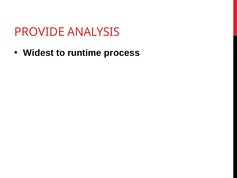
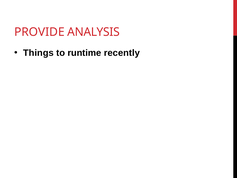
Widest: Widest -> Things (38, 53)
process: process -> recently (122, 53)
